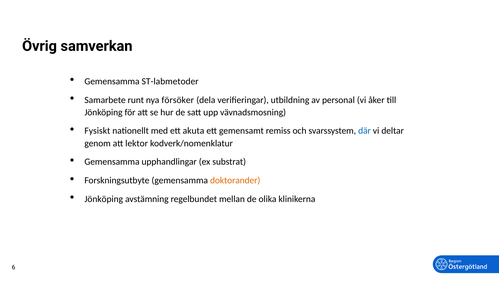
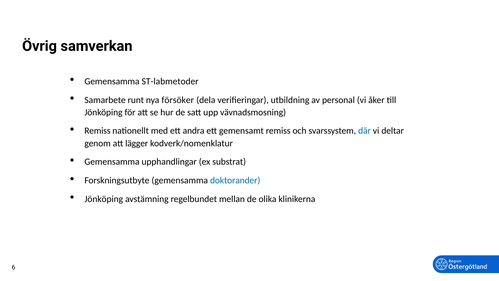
Fysiskt: Fysiskt -> Remiss (97, 131)
akuta: akuta -> andra (194, 131)
lektor: lektor -> lägger (137, 143)
doktorander colour: orange -> blue (235, 180)
